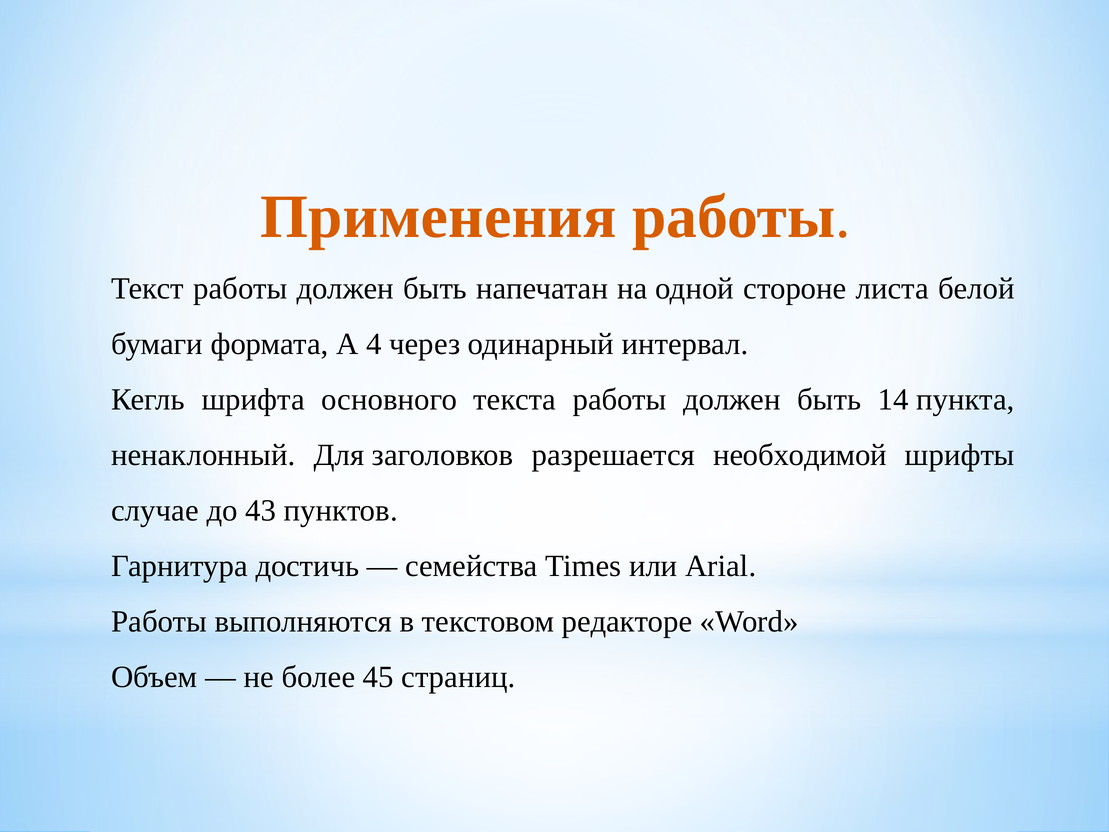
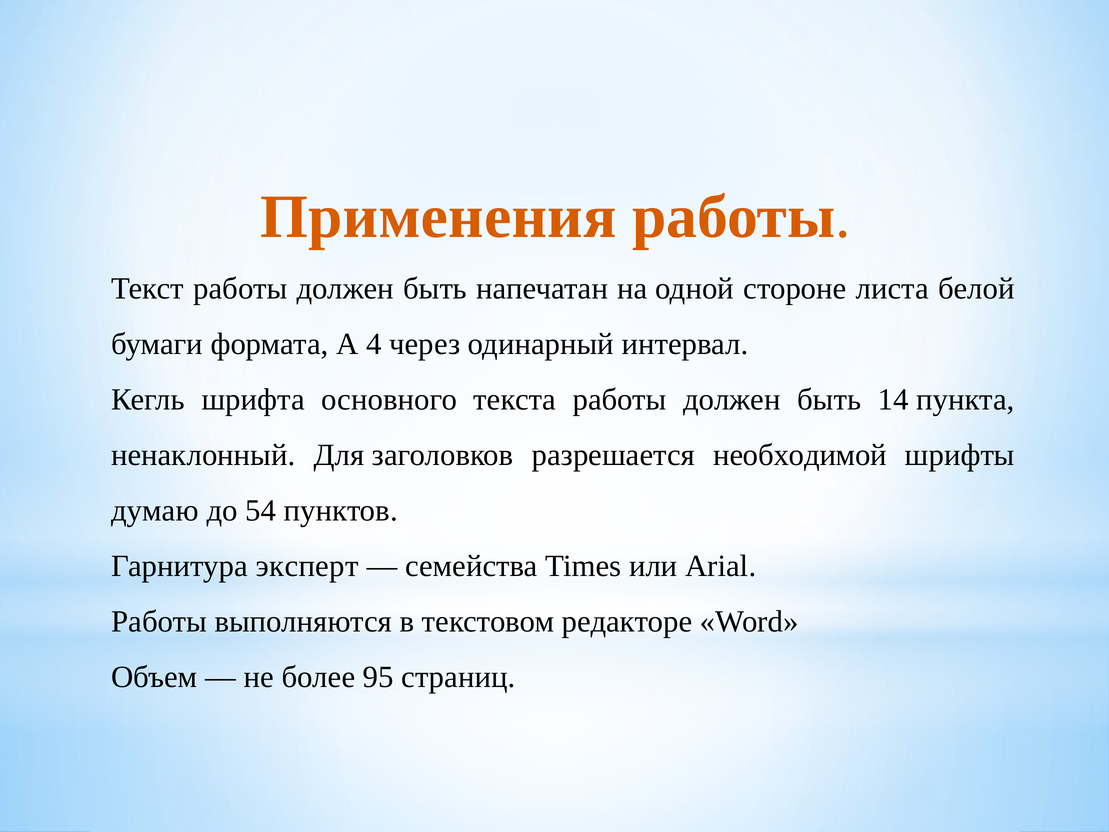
случае: случае -> думаю (155, 510)
43: 43 -> 54 (261, 510)
достичь: достичь -> эксперт (307, 566)
45: 45 -> 95 (378, 677)
